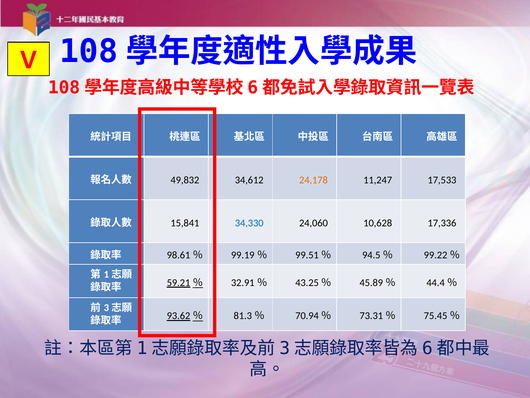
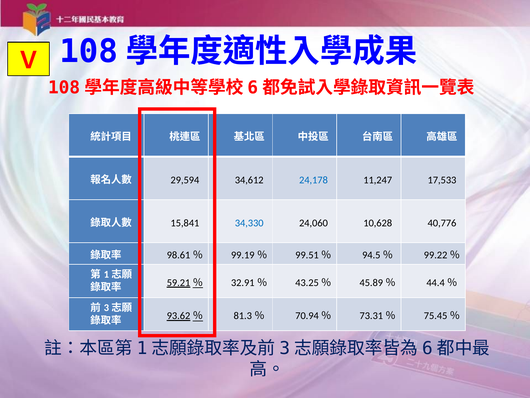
49,832: 49,832 -> 29,594 (185, 180)
24,178 colour: orange -> blue (313, 180)
17,336: 17,336 -> 40,776 (442, 223)
